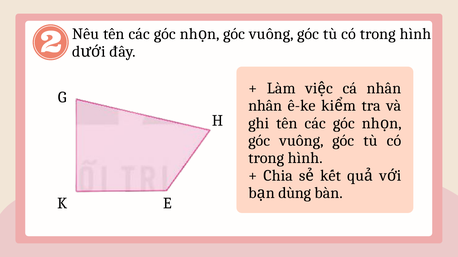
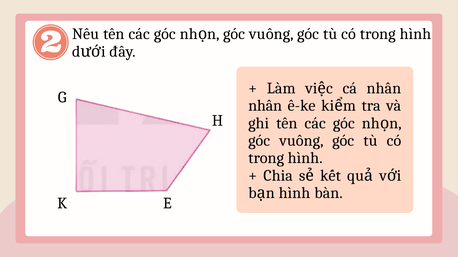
dùng: dùng -> hình (294, 193)
